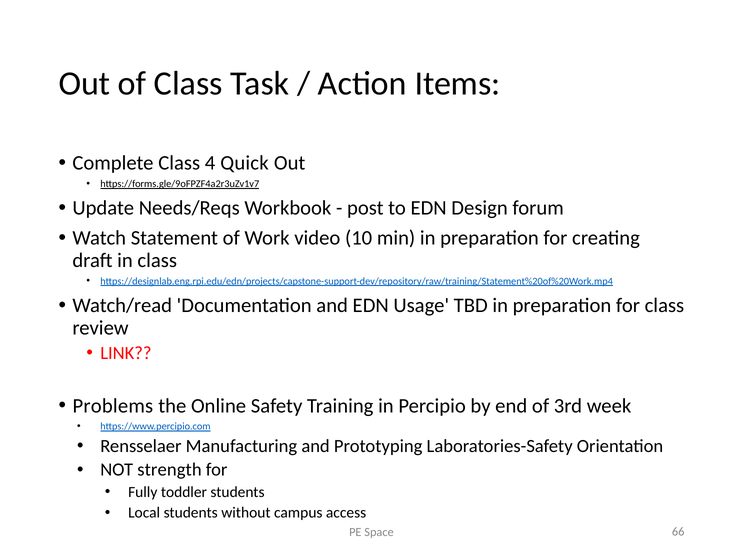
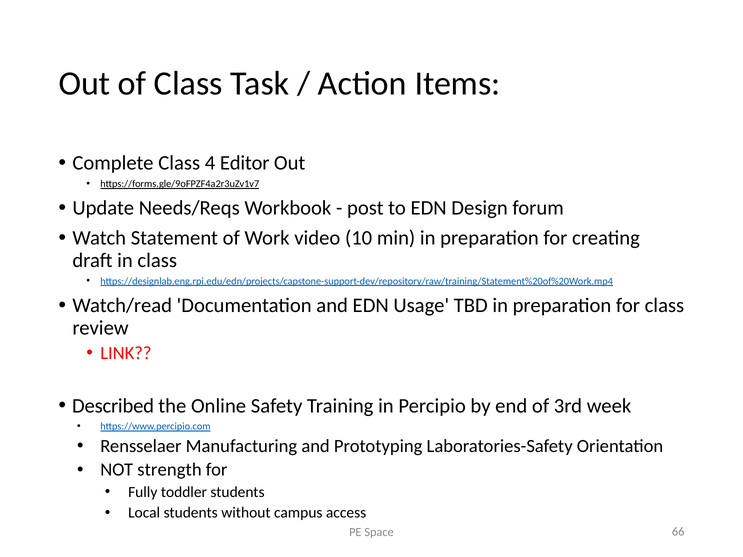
Quick: Quick -> Editor (245, 163)
Problems: Problems -> Described (113, 406)
